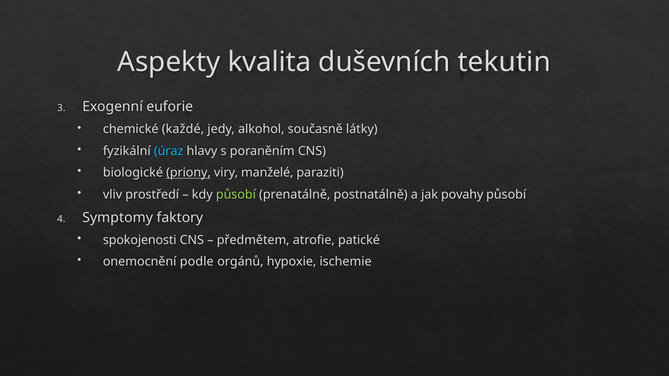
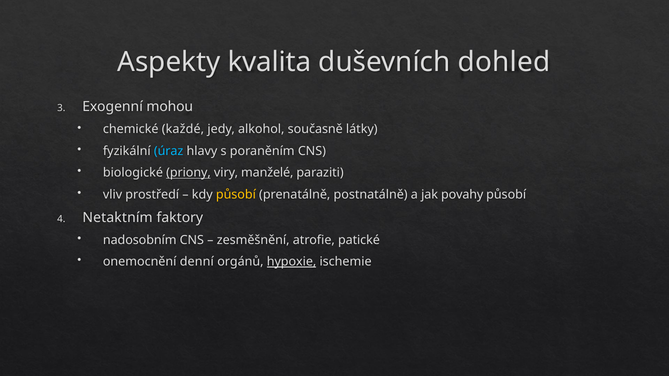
tekutin: tekutin -> dohled (504, 62)
euforie: euforie -> mohou (170, 107)
působí colour: light green -> yellow (236, 195)
Symptomy: Symptomy -> Netaktním (118, 218)
spokojenosti: spokojenosti -> nadosobním (140, 240)
předmětem: předmětem -> zesměšnění (253, 240)
podle: podle -> denní (197, 262)
hypoxie underline: none -> present (292, 262)
